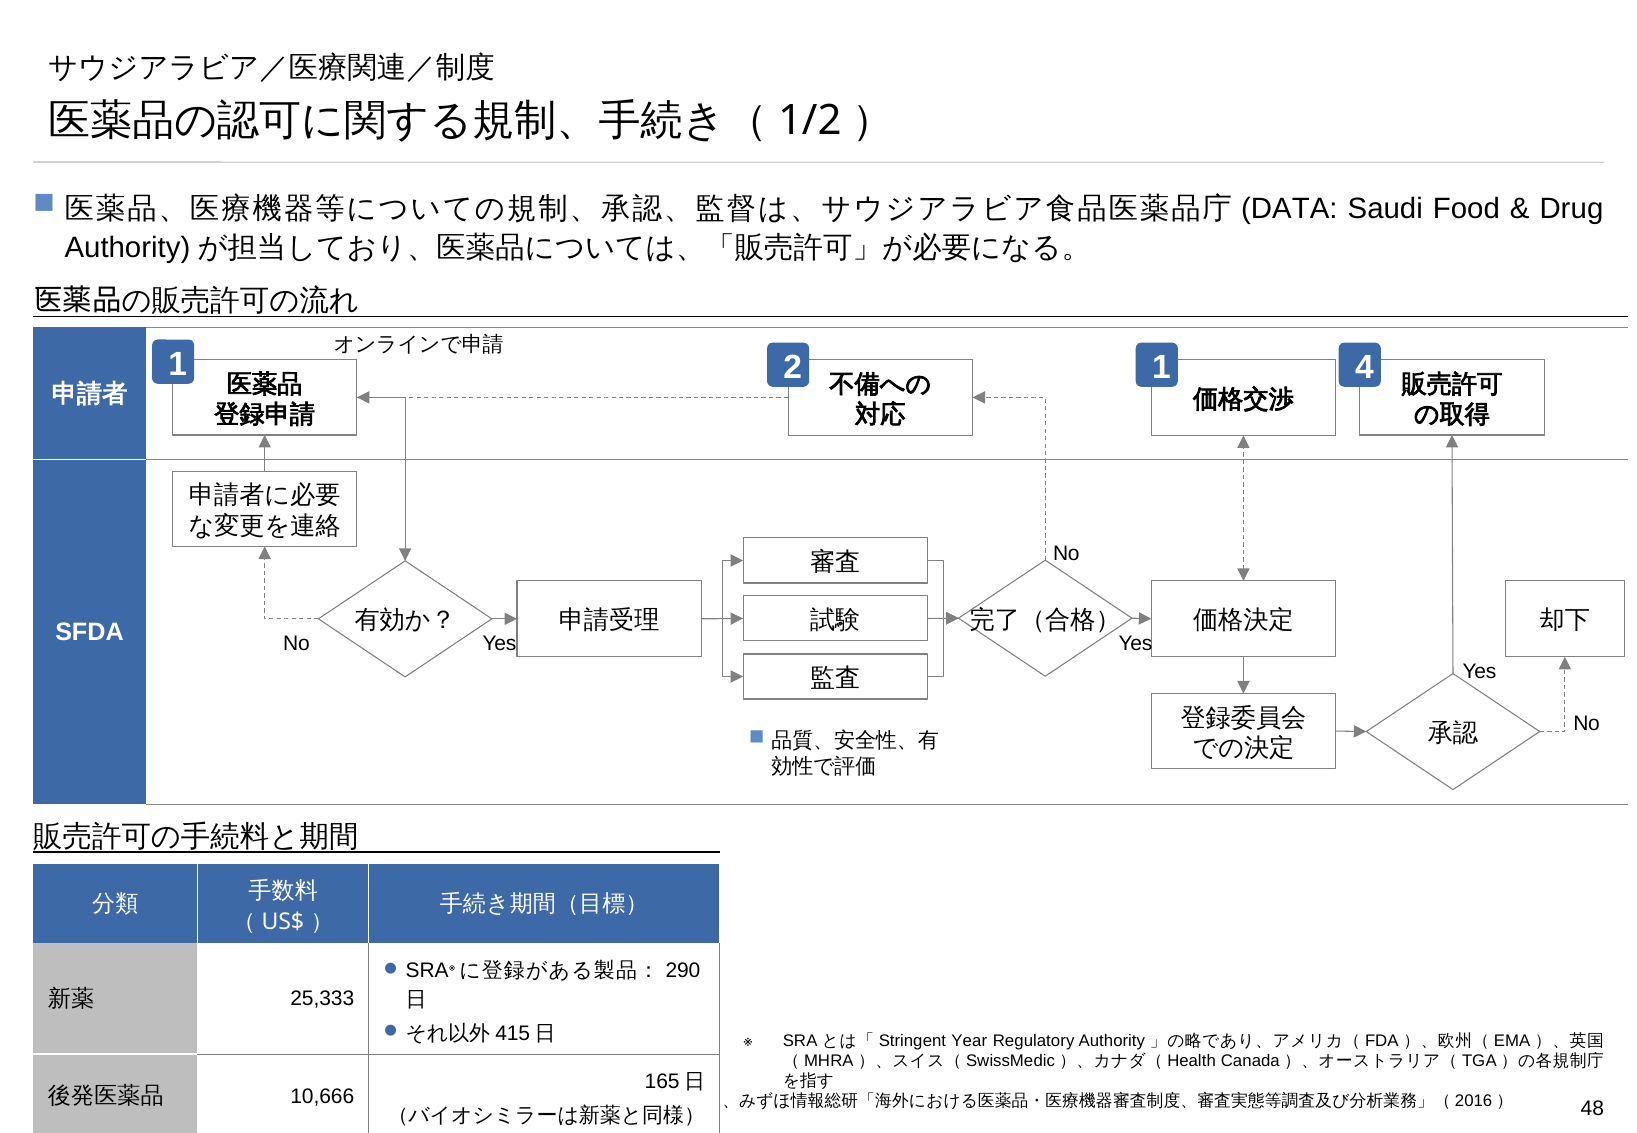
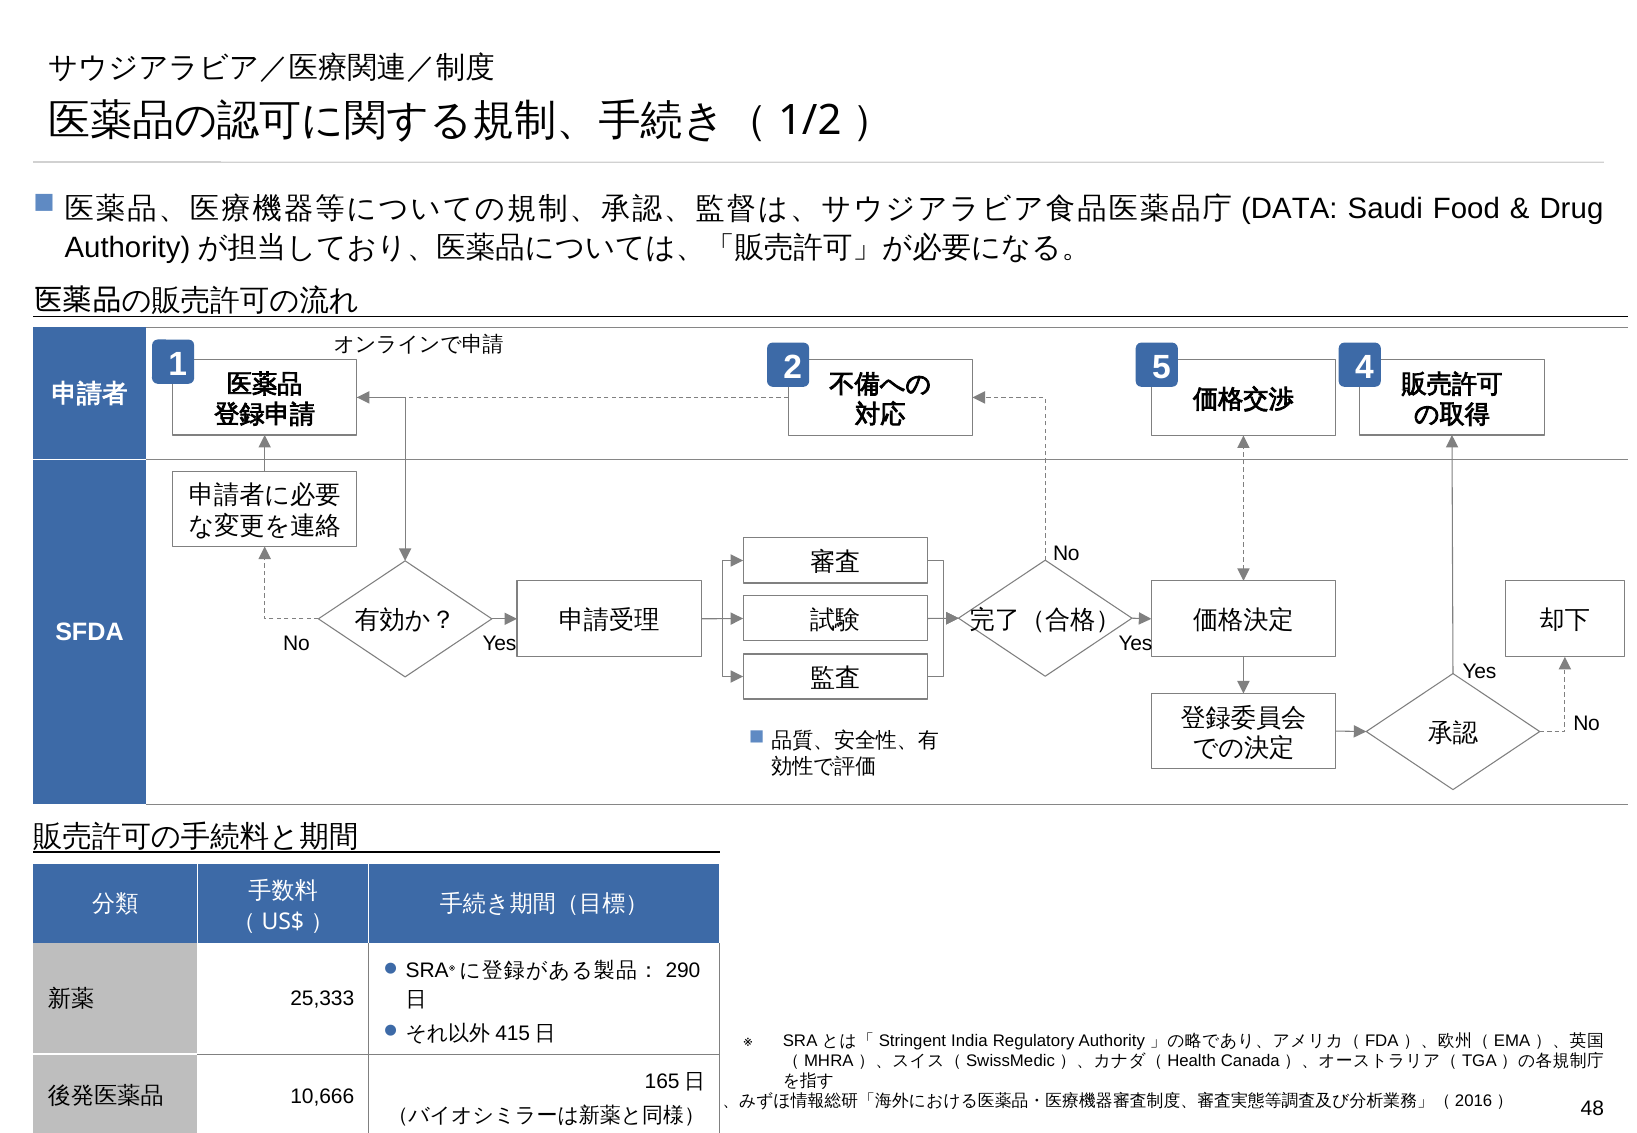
2 1: 1 -> 5 (1161, 367)
Year: Year -> India (969, 1041)
